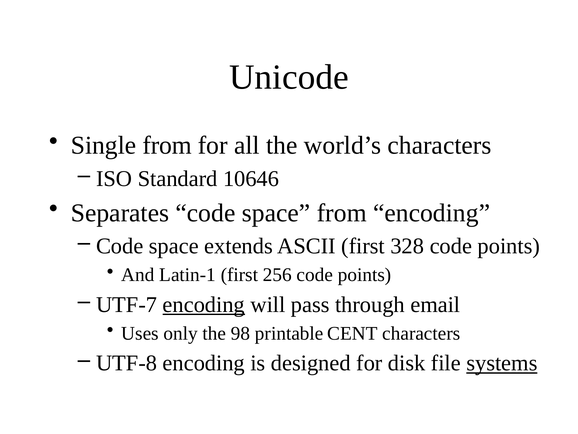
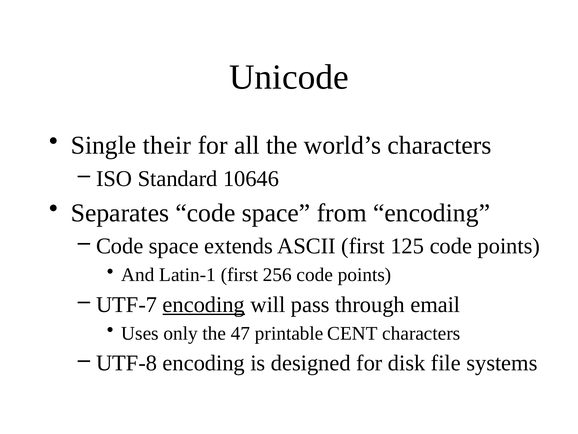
Single from: from -> their (167, 145)
328: 328 -> 125 (407, 246)
98: 98 -> 47 (241, 333)
systems underline: present -> none (502, 363)
